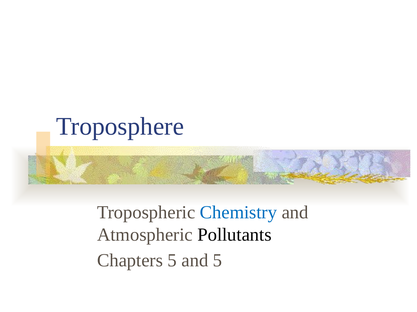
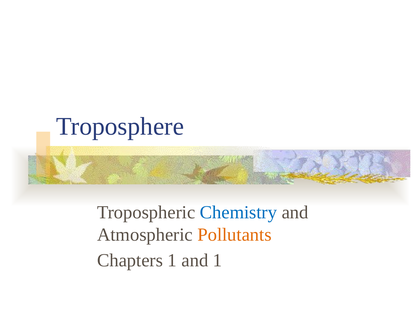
Pollutants colour: black -> orange (235, 235)
Chapters 5: 5 -> 1 (172, 261)
and 5: 5 -> 1 (218, 261)
